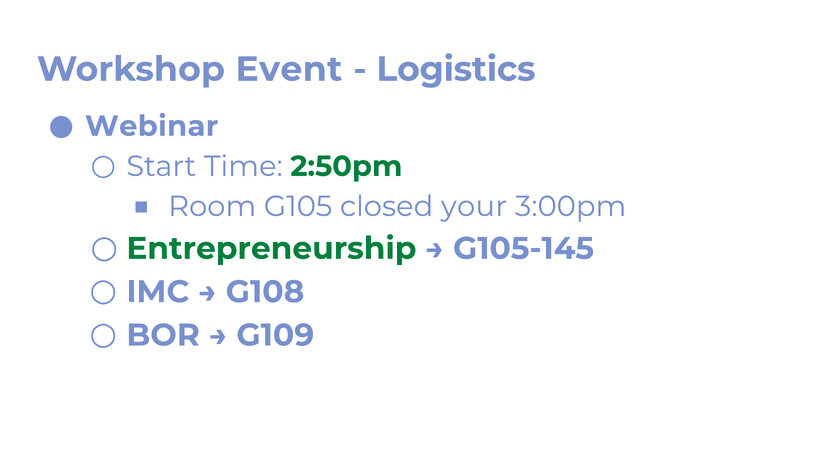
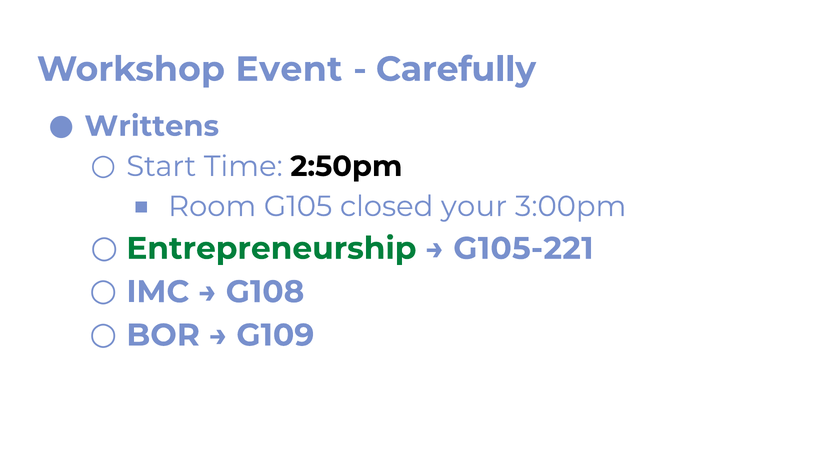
Logistics: Logistics -> Carefully (456, 69)
Webinar: Webinar -> Writtens (152, 126)
2:50pm colour: green -> black (346, 166)
G105-145: G105-145 -> G105-221 (523, 248)
